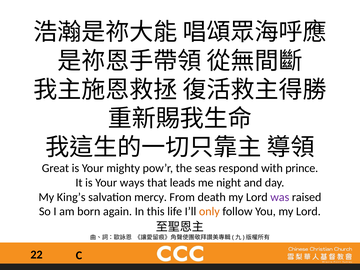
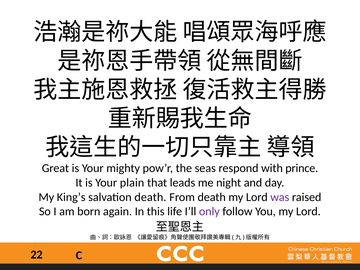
ways: ways -> plain (132, 183)
salvation mercy: mercy -> death (150, 197)
only colour: orange -> purple (209, 211)
